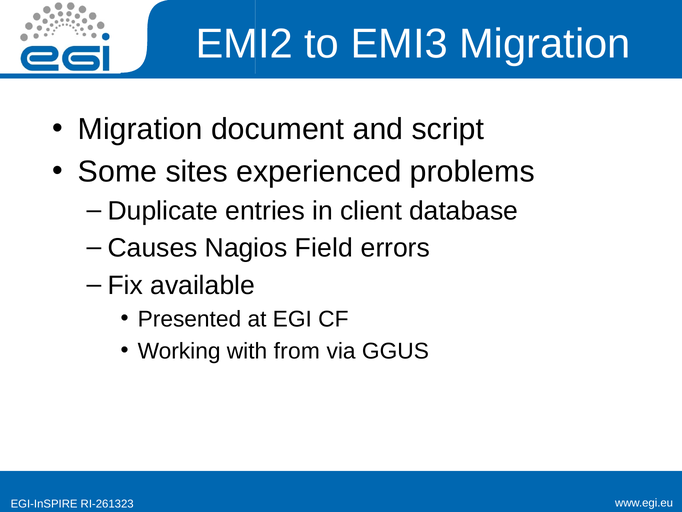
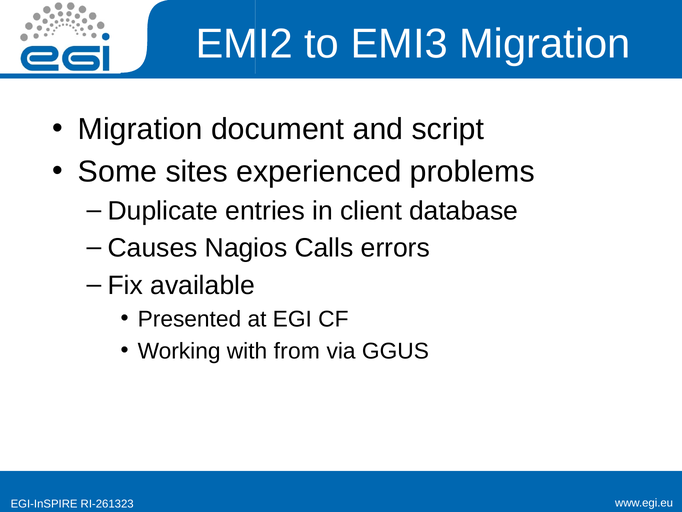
Field: Field -> Calls (324, 248)
